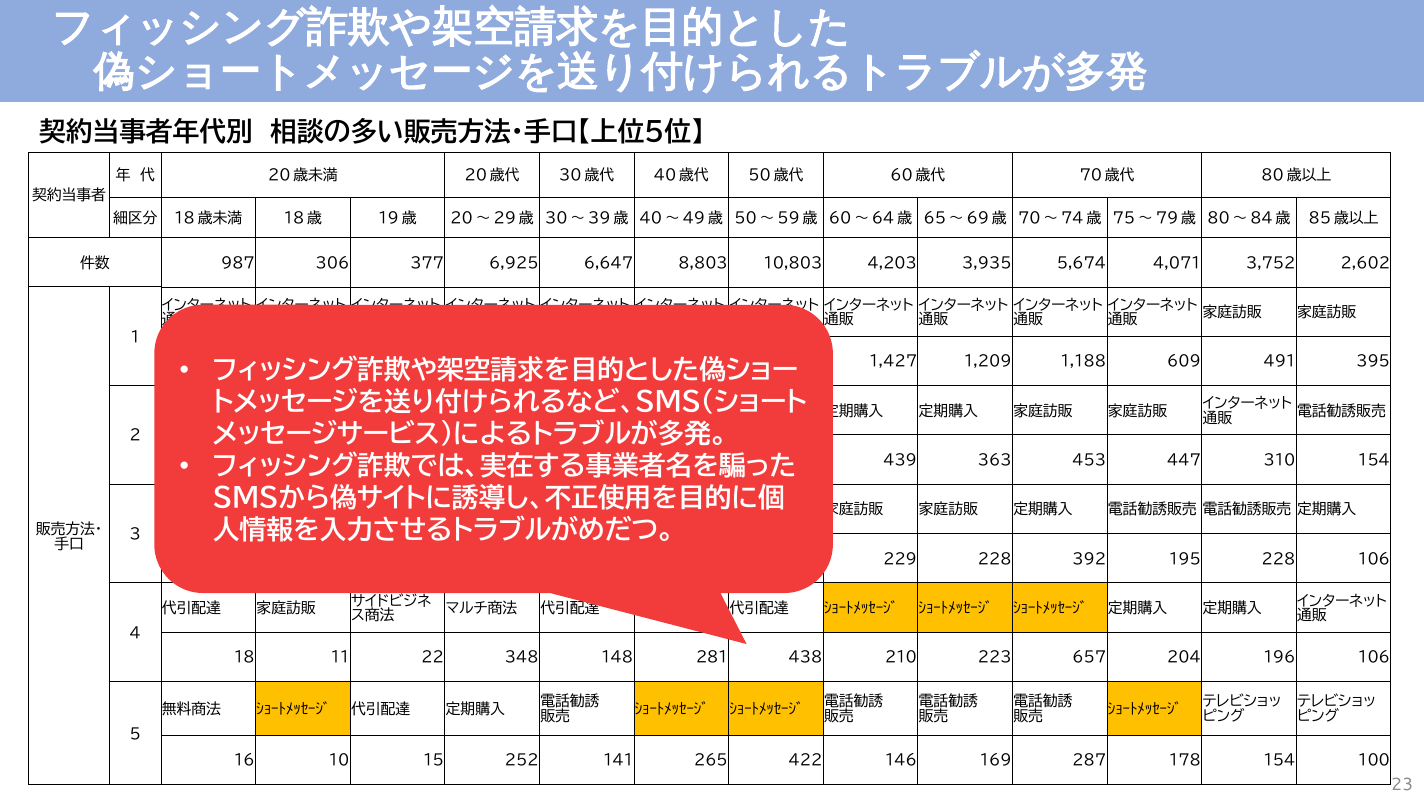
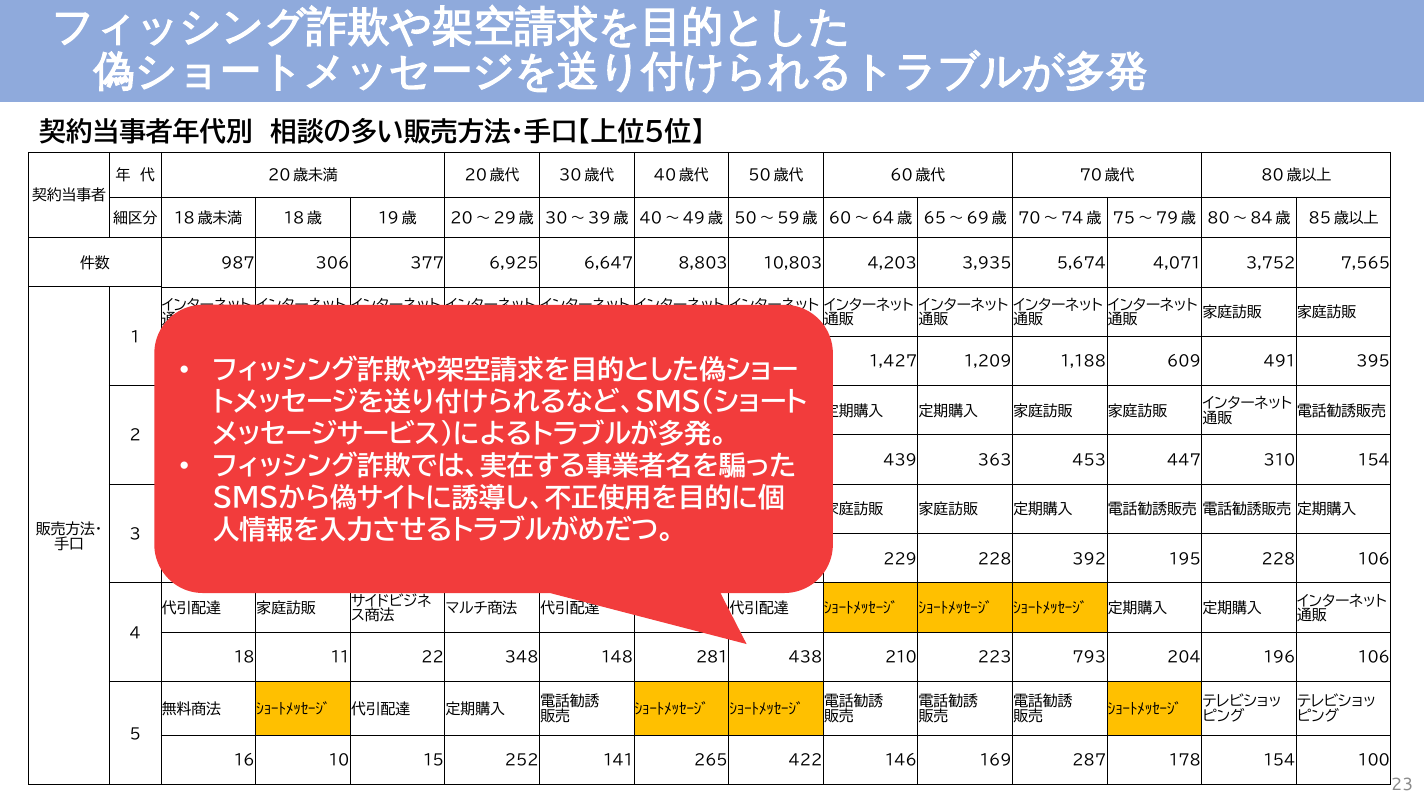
2,602: 2,602 -> 7,565 (1365, 263)
657: 657 -> 793 (1089, 658)
